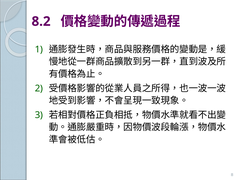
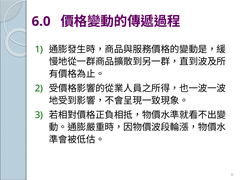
8.2: 8.2 -> 6.0 (41, 21)
